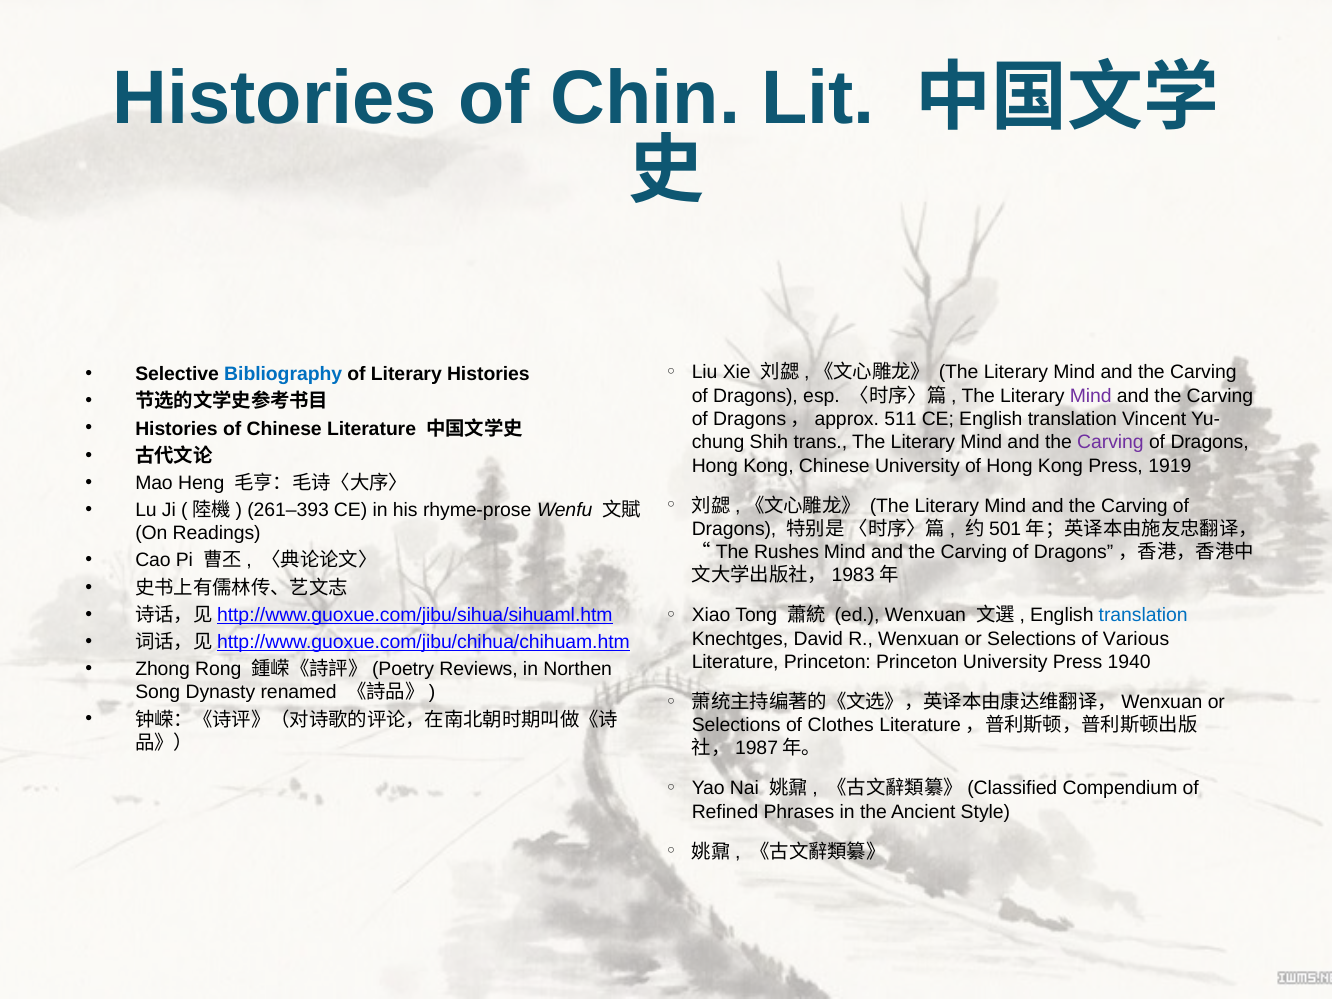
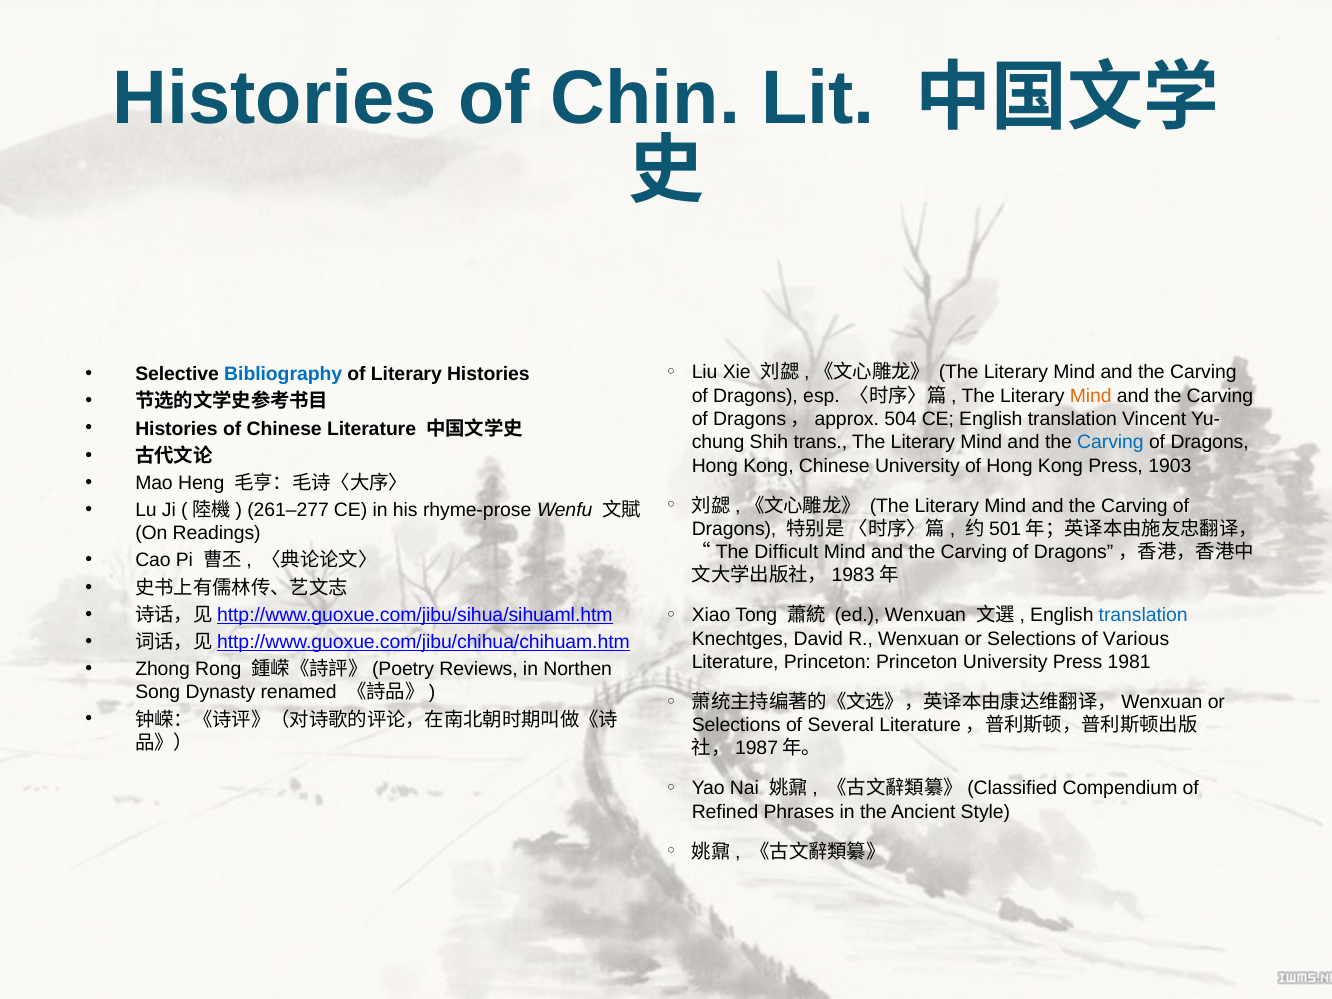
Mind colour: purple -> orange (1091, 396)
511: 511 -> 504 (900, 419)
Carving colour: purple -> blue (1110, 442)
1919: 1919 -> 1903 (1170, 466)
261–393: 261–393 -> 261–277 (288, 510)
Rushes: Rushes -> Difficult (786, 552)
1940: 1940 -> 1981 (1129, 662)
Clothes: Clothes -> Several (841, 725)
